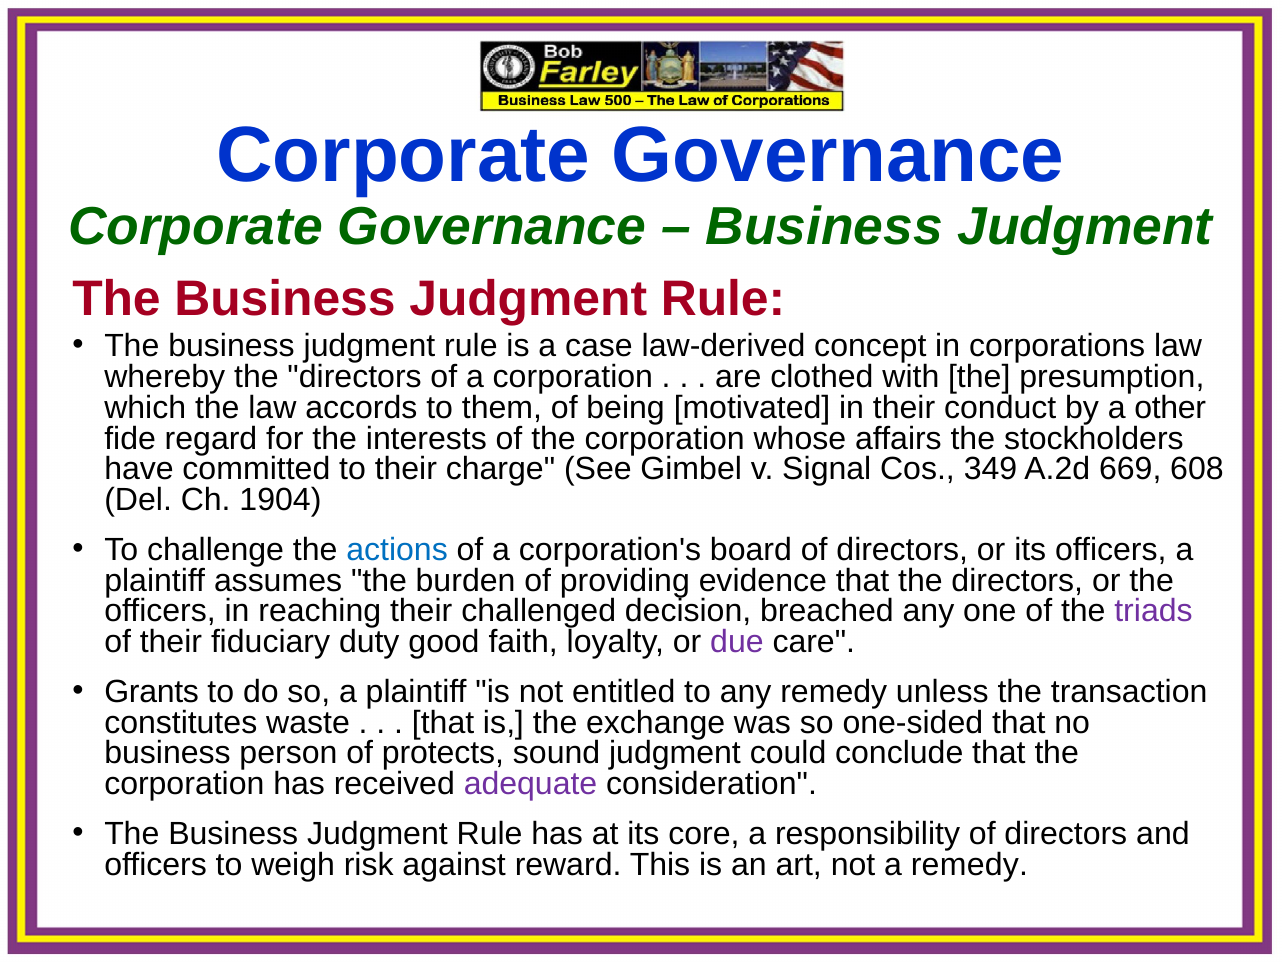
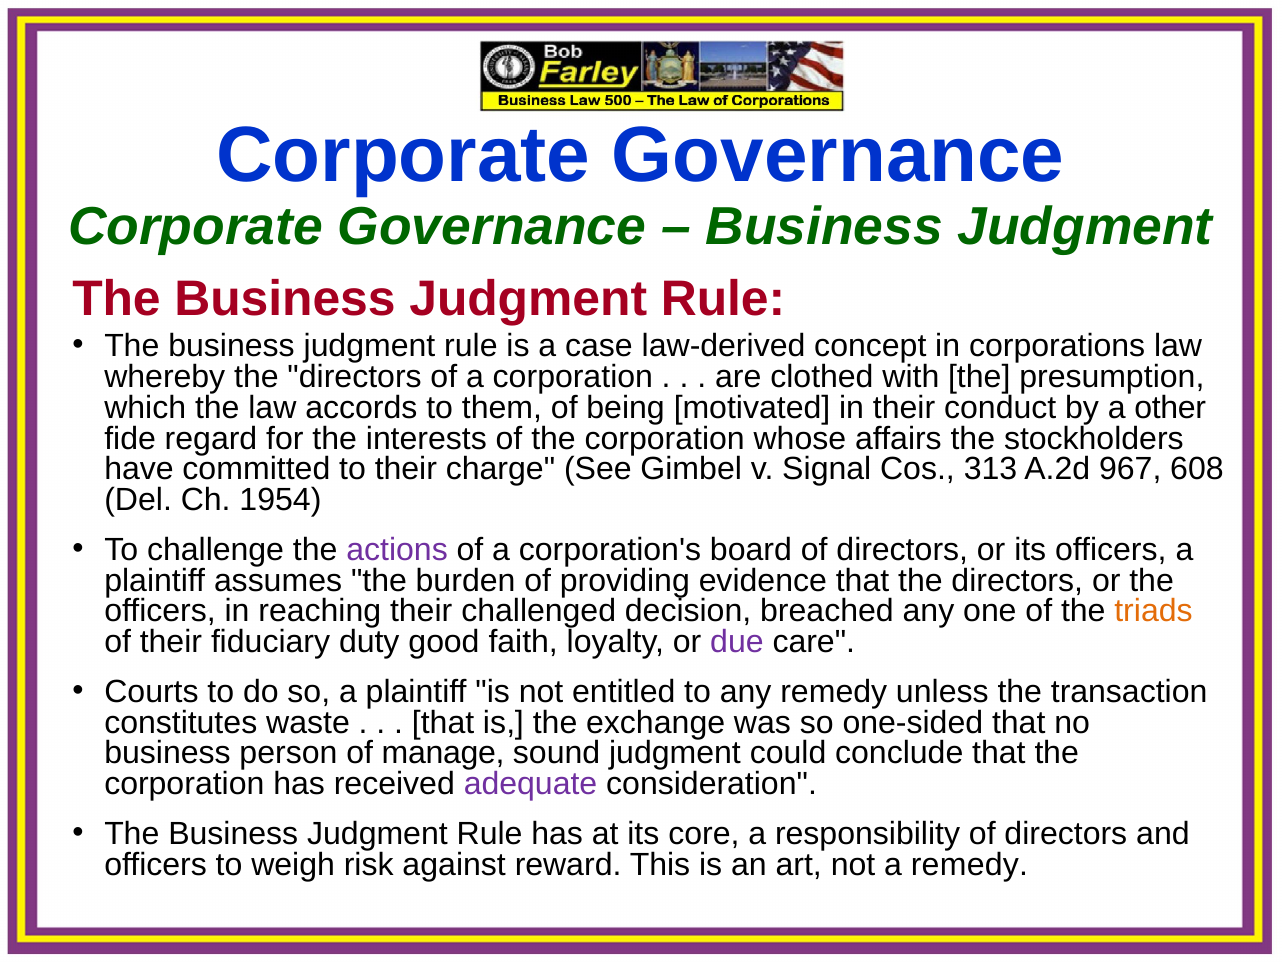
349: 349 -> 313 (991, 469)
669: 669 -> 967 (1130, 469)
1904: 1904 -> 1954 (280, 500)
actions colour: blue -> purple (397, 549)
triads colour: purple -> orange (1154, 611)
Grants: Grants -> Courts (151, 691)
protects: protects -> manage (443, 753)
